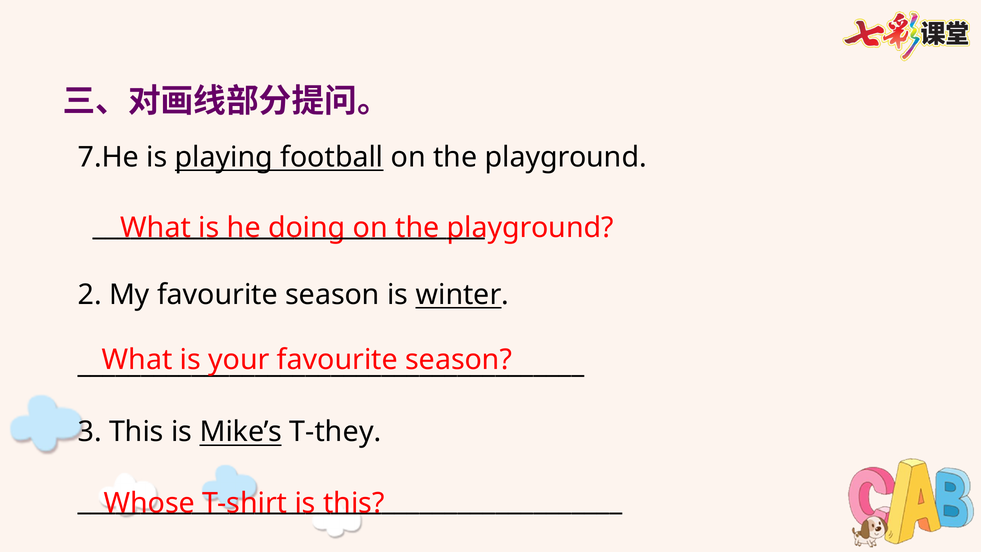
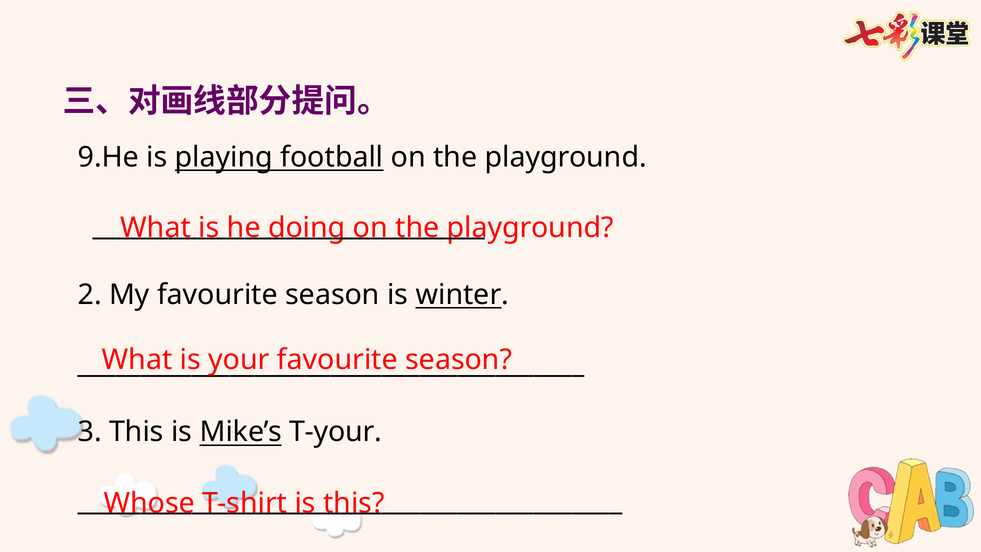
7.He: 7.He -> 9.He (108, 157)
T-they: T-they -> T-your (335, 432)
